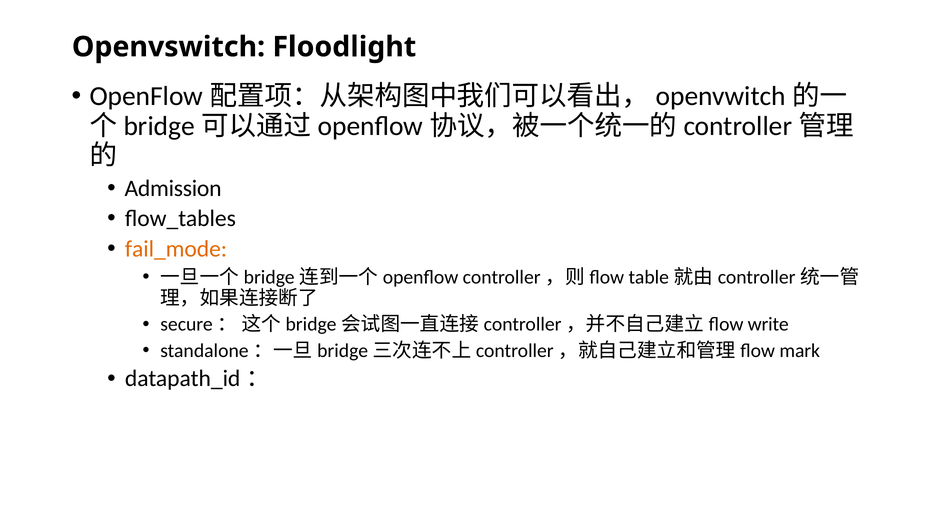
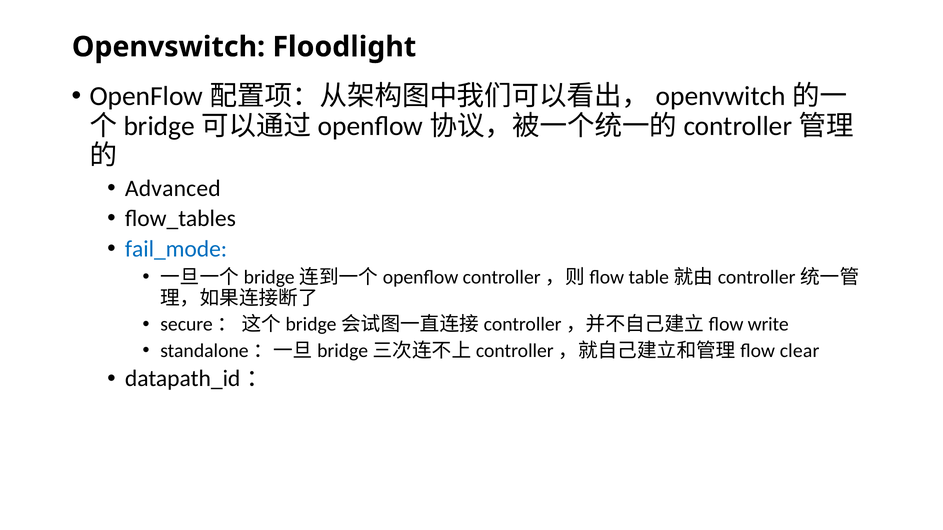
Admission: Admission -> Advanced (173, 188)
fail_mode colour: orange -> blue (176, 249)
mark: mark -> clear (800, 351)
